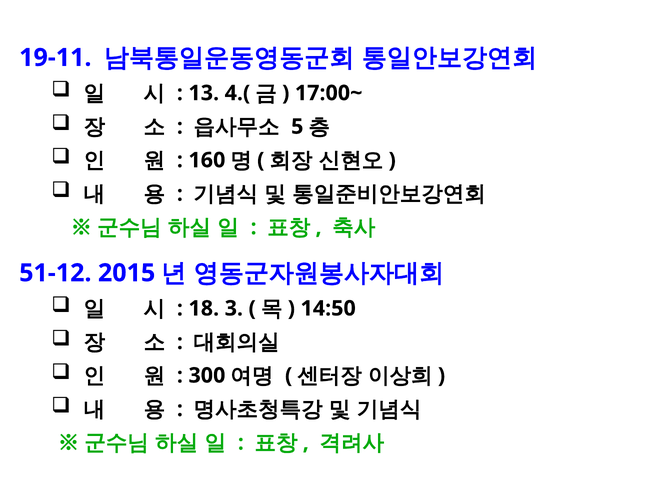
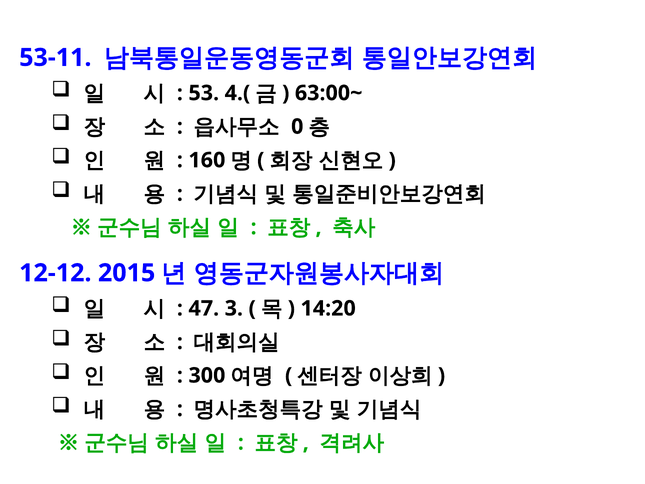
19-11: 19-11 -> 53-11 (55, 58)
13: 13 -> 53 (204, 93)
17:00~: 17:00~ -> 63:00~ (329, 93)
5: 5 -> 0 (297, 127)
51-12: 51-12 -> 12-12 (55, 273)
18: 18 -> 47 (204, 308)
14:50: 14:50 -> 14:20 (328, 308)
